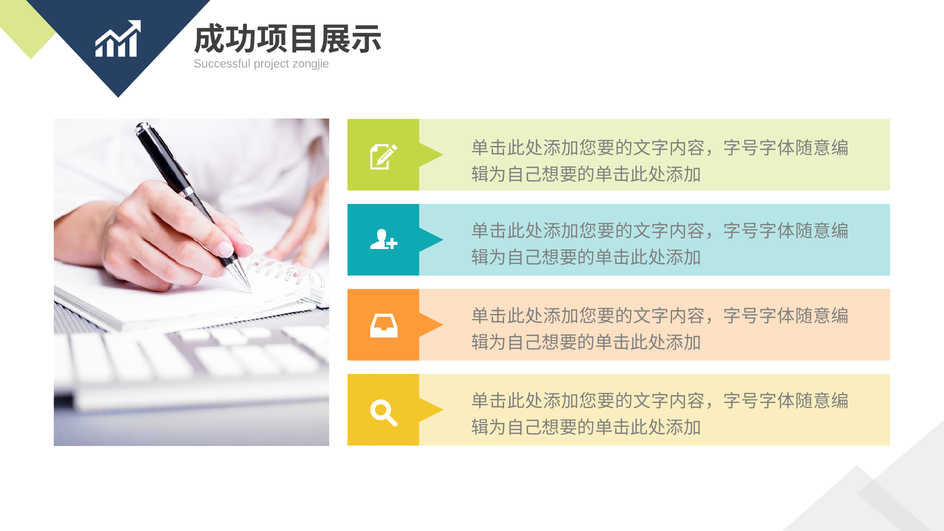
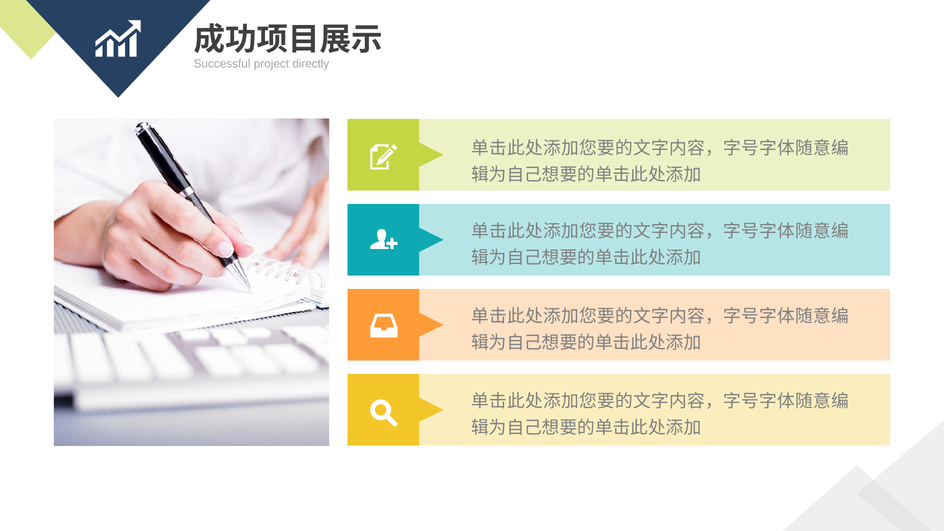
zongjie: zongjie -> directly (311, 64)
